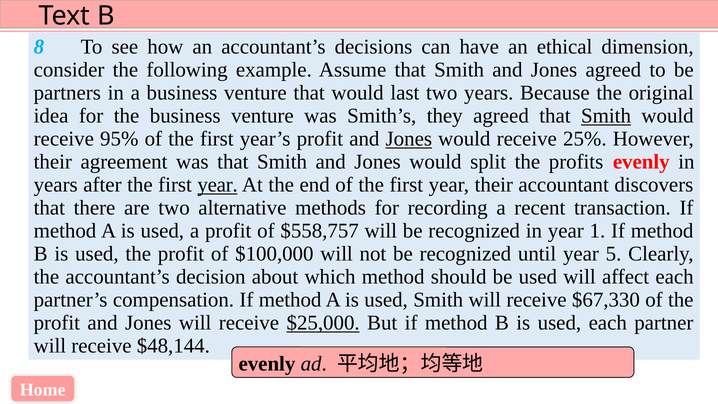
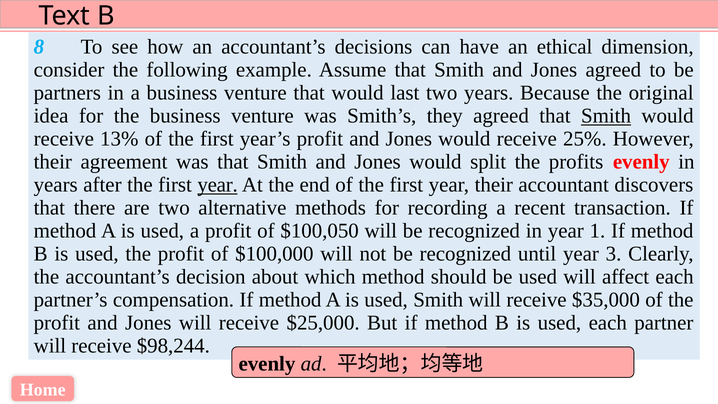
95%: 95% -> 13% (119, 139)
Jones underline: present -> none (409, 139)
$558,757: $558,757 -> $100,050 (320, 231)
5: 5 -> 3 (614, 254)
$67,330: $67,330 -> $35,000 (606, 300)
$25,000 underline: present -> none (323, 323)
$48,144: $48,144 -> $98,244 (173, 346)
